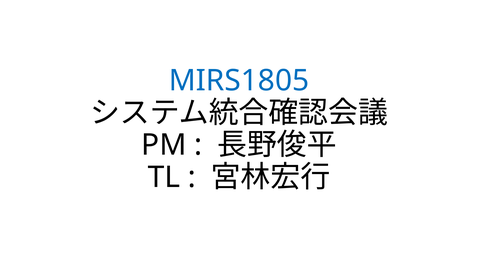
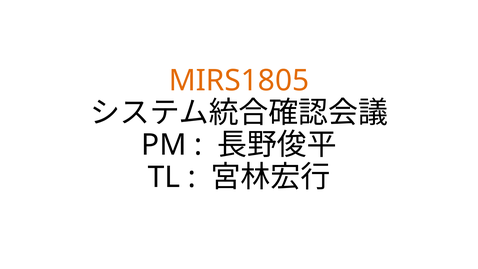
MIRS1805 colour: blue -> orange (239, 80)
